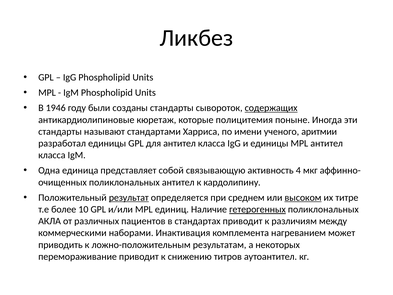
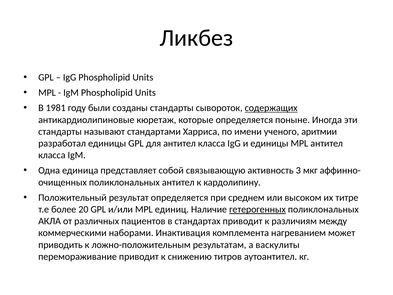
1946: 1946 -> 1981 (56, 108)
которые полицитемия: полицитемия -> определяется (244, 120)
4: 4 -> 3 (298, 170)
результат underline: present -> none (129, 197)
высоком underline: present -> none (303, 197)
10: 10 -> 20 (83, 209)
некоторых: некоторых -> васкулиты (278, 245)
